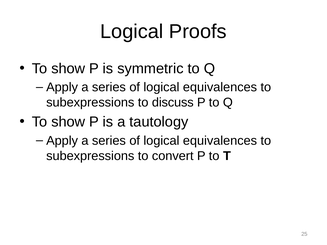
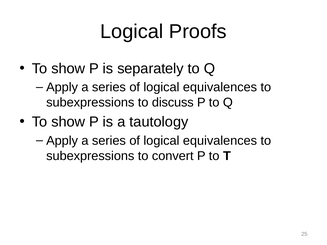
symmetric: symmetric -> separately (150, 69)
